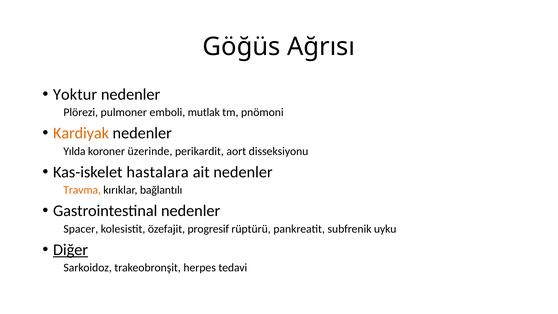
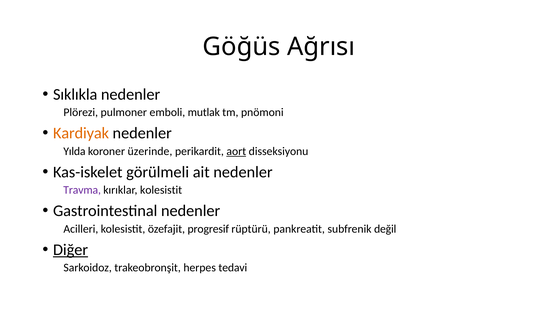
Yoktur: Yoktur -> Sıklıkla (75, 94)
aort underline: none -> present (236, 151)
hastalara: hastalara -> görülmeli (158, 172)
Travma colour: orange -> purple (82, 190)
kırıklar bağlantılı: bağlantılı -> kolesistit (161, 190)
Spacer: Spacer -> Acilleri (81, 229)
uyku: uyku -> değil (385, 229)
